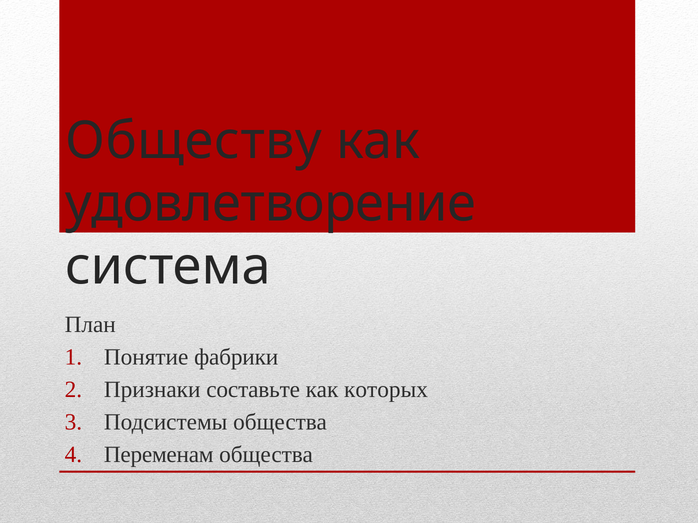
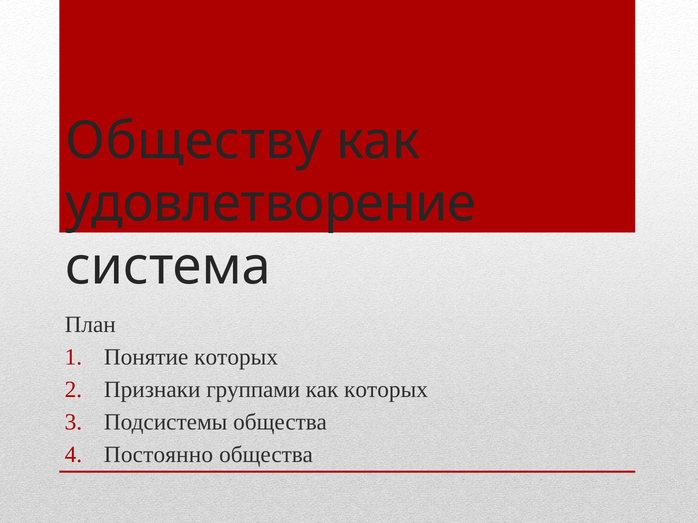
Понятие фабрики: фабрики -> которых (236, 357)
составьте: составьте -> группами (253, 390)
Переменам: Переменам -> Постоянно (159, 455)
